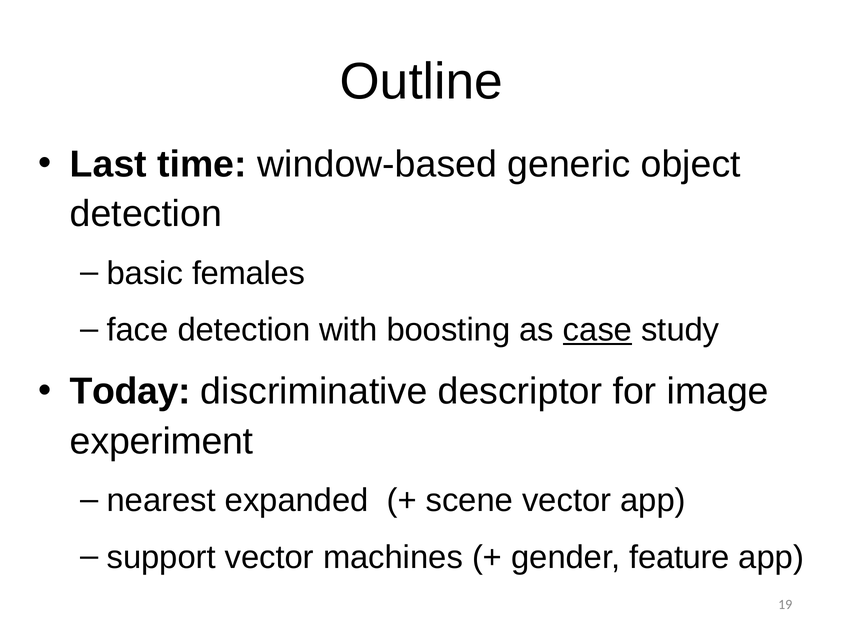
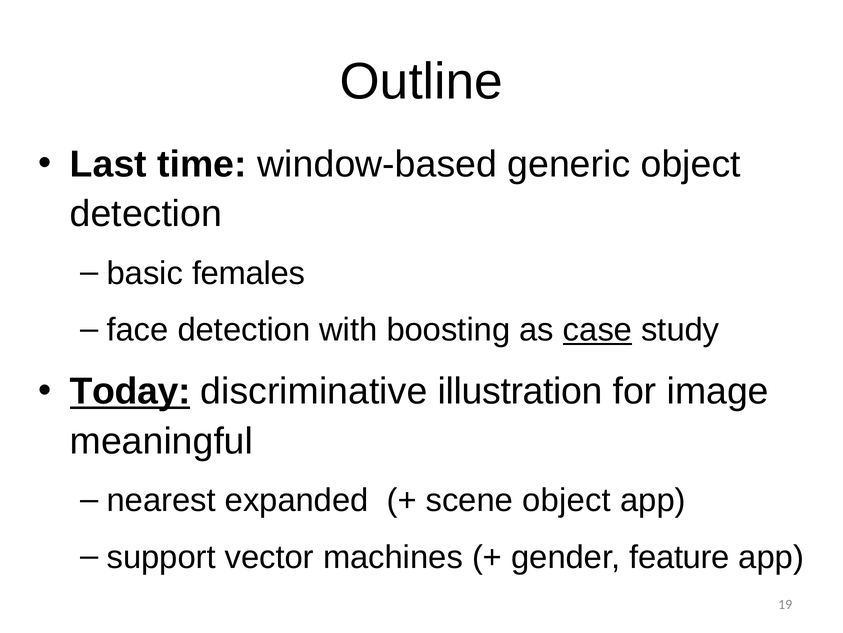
Today underline: none -> present (130, 391)
descriptor: descriptor -> illustration (520, 391)
experiment: experiment -> meaningful (161, 441)
scene vector: vector -> object (566, 500)
